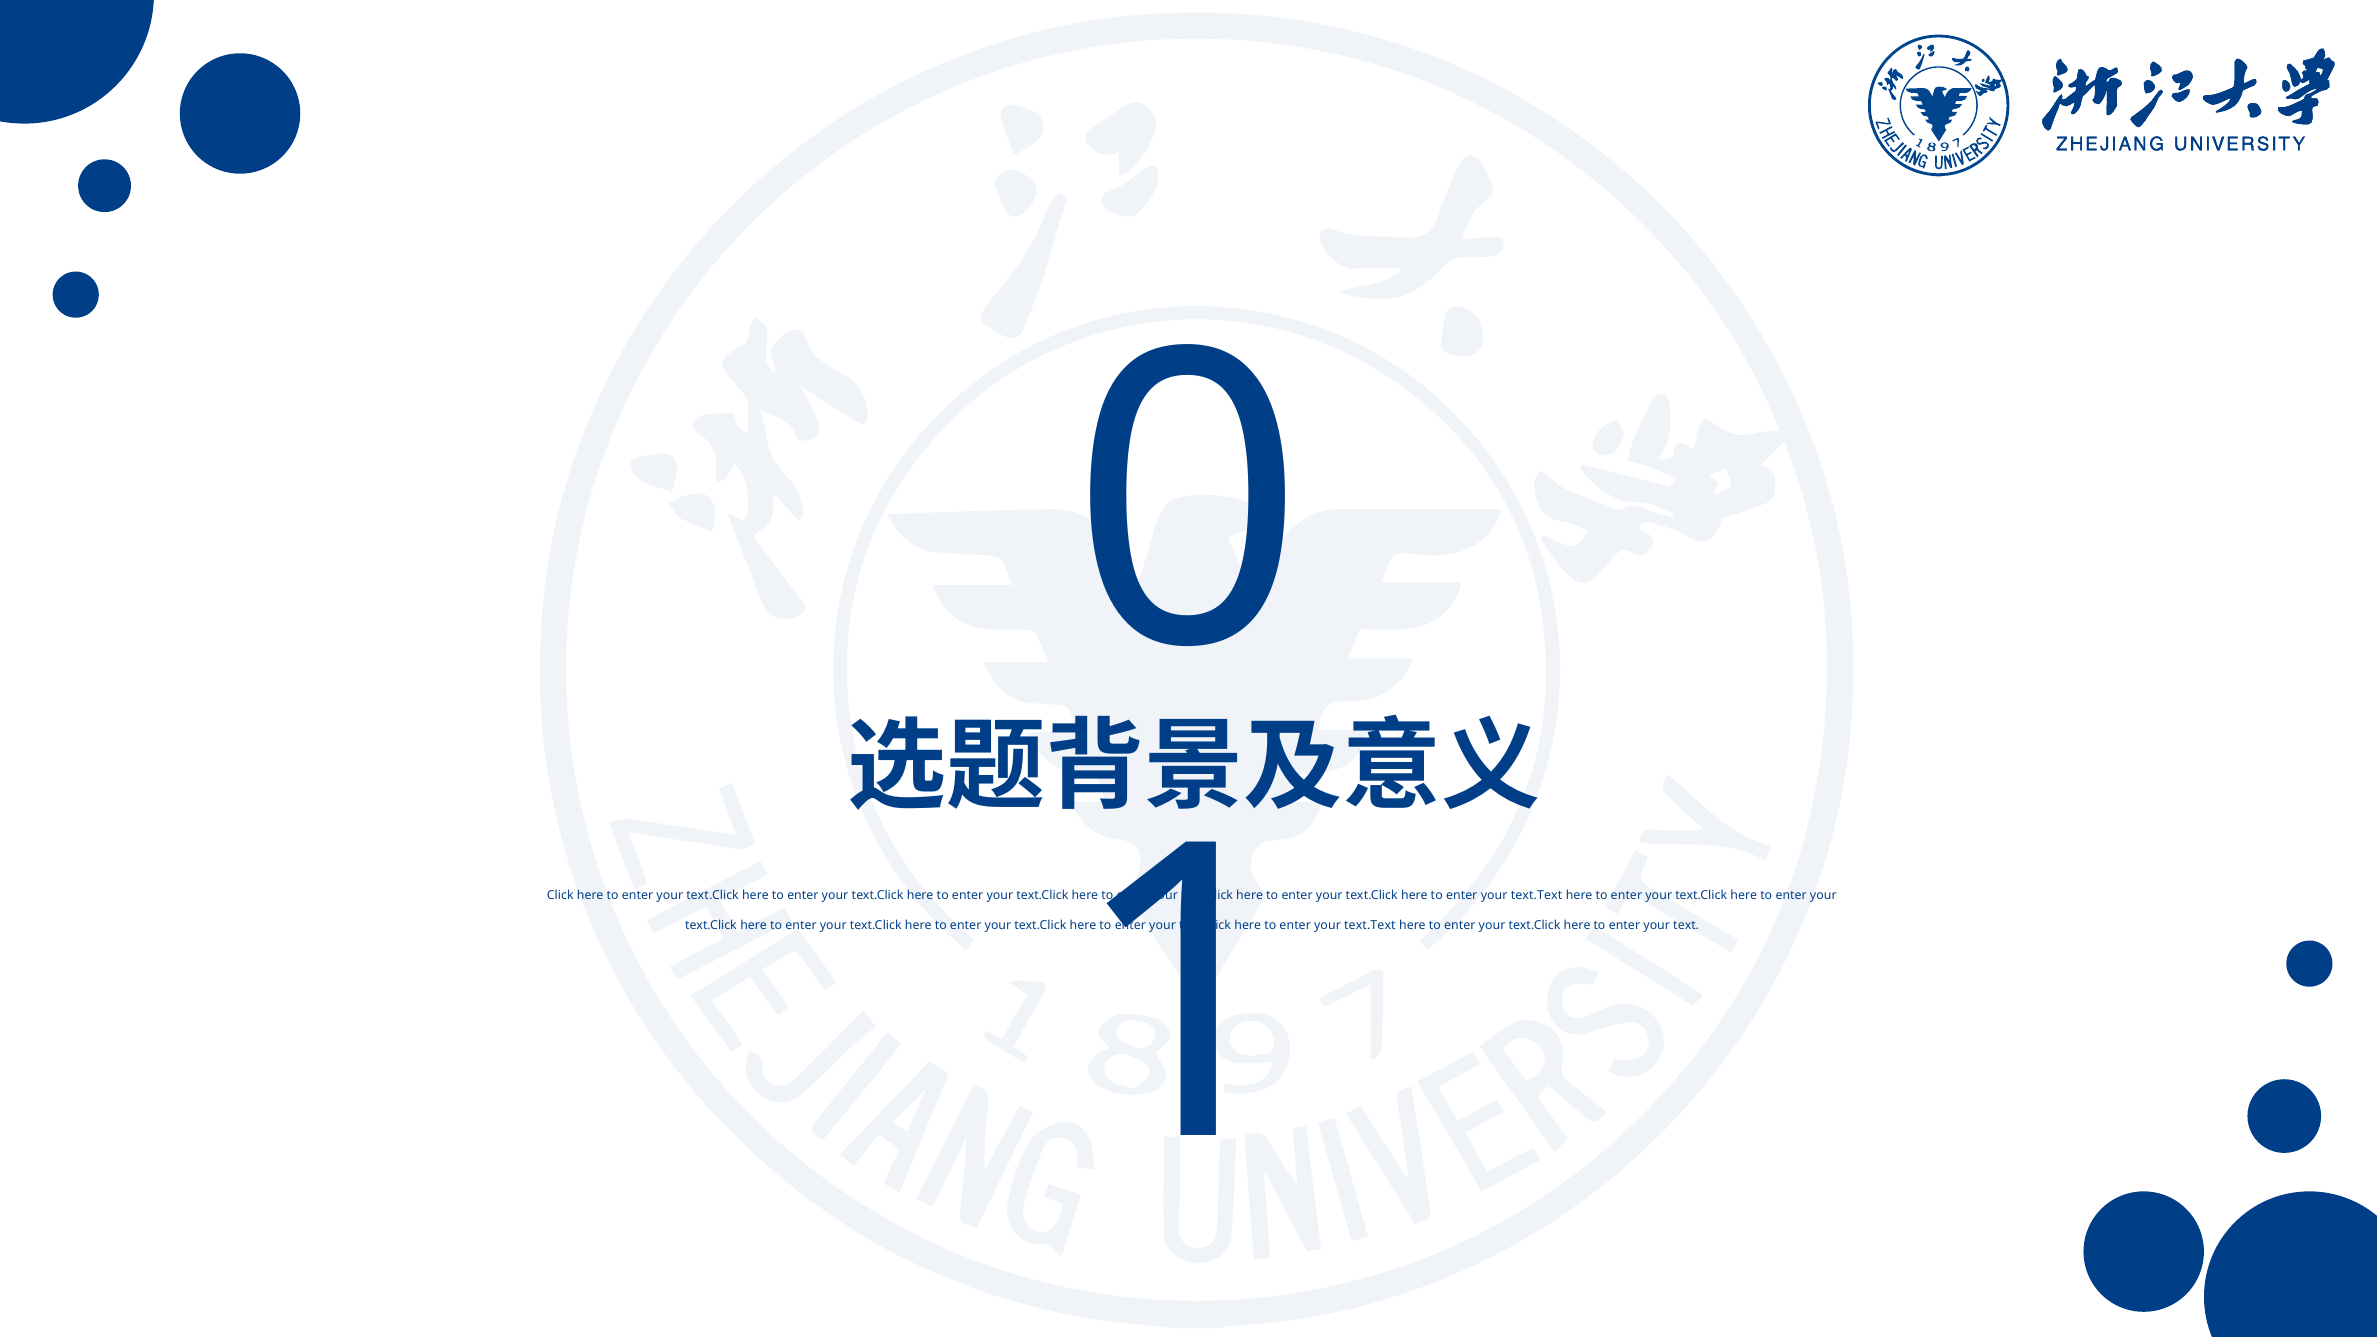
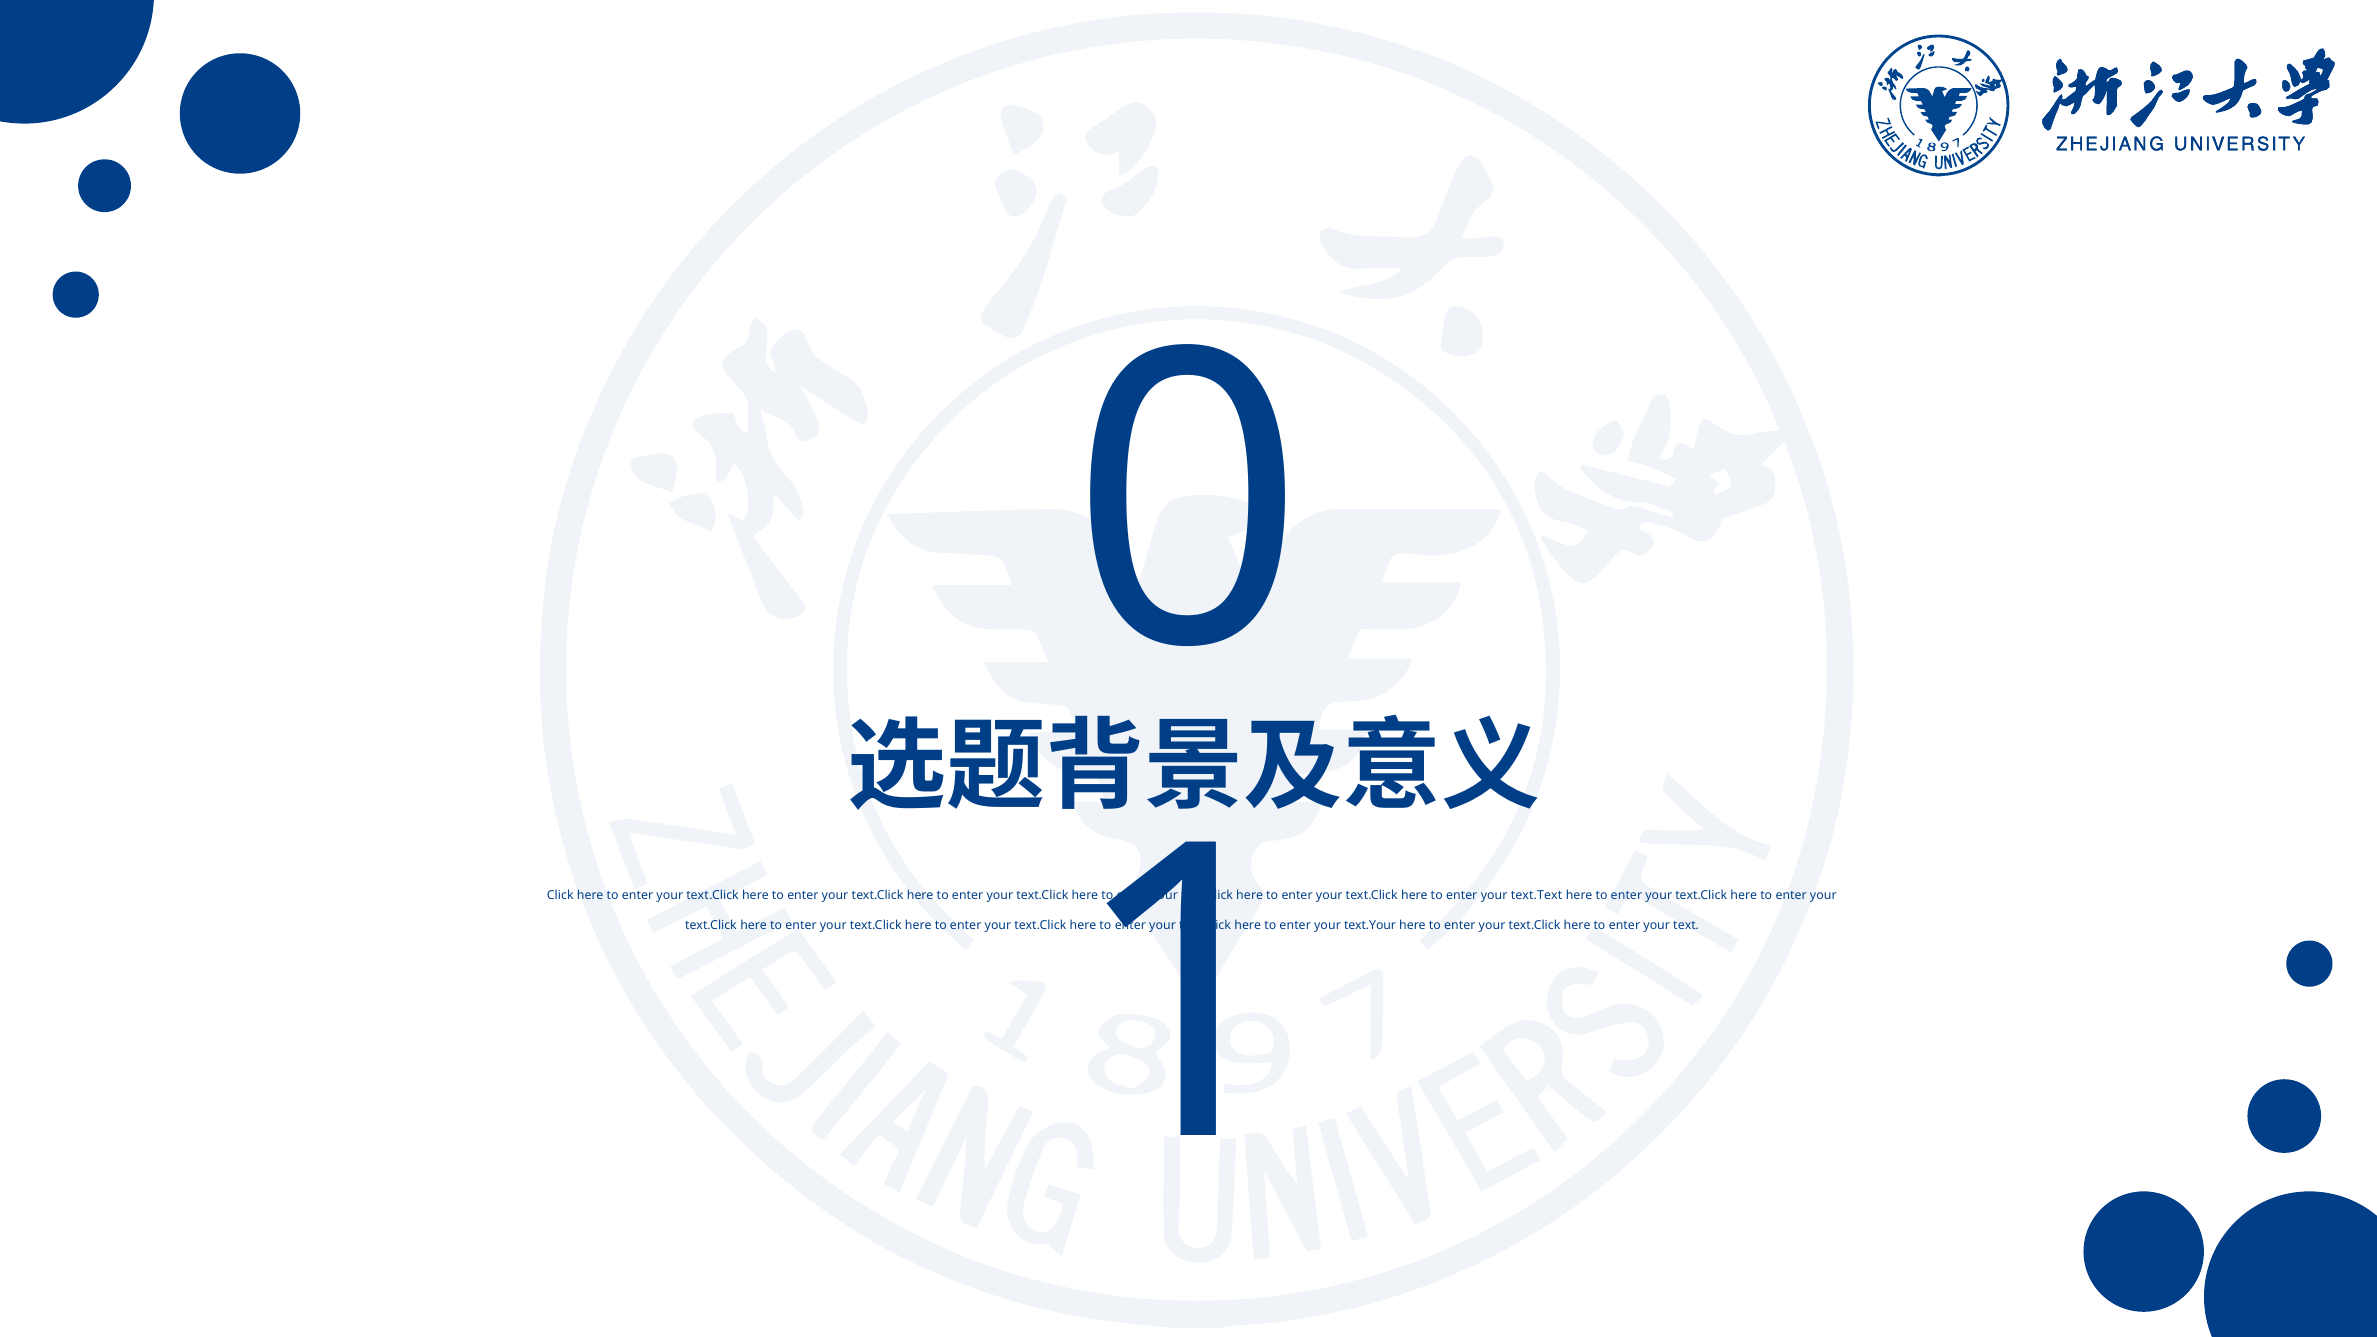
text.Text: text.Text -> text.Your (1370, 925)
